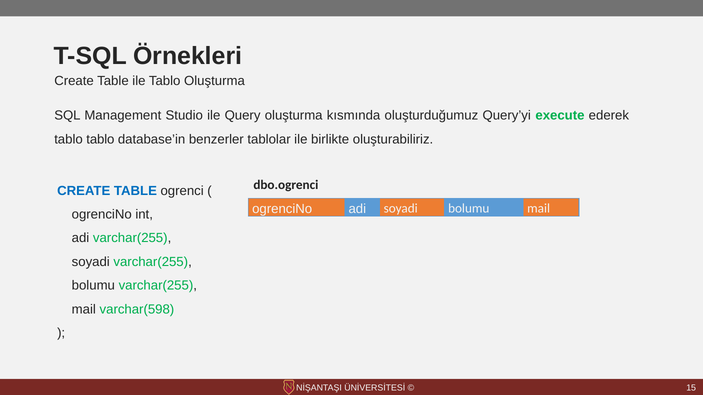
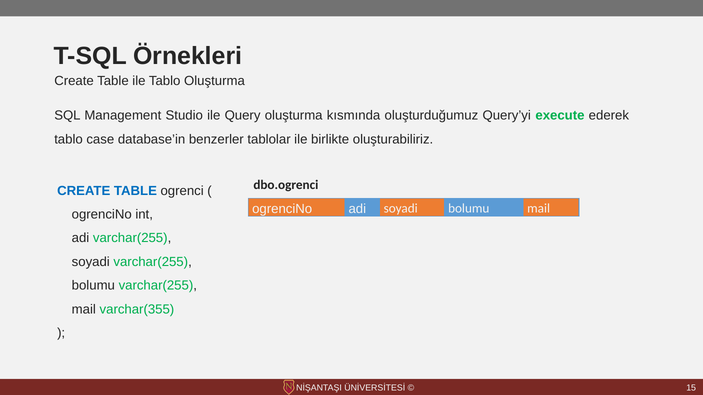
tablo tablo: tablo -> case (100, 139)
varchar(598: varchar(598 -> varchar(355 (137, 310)
